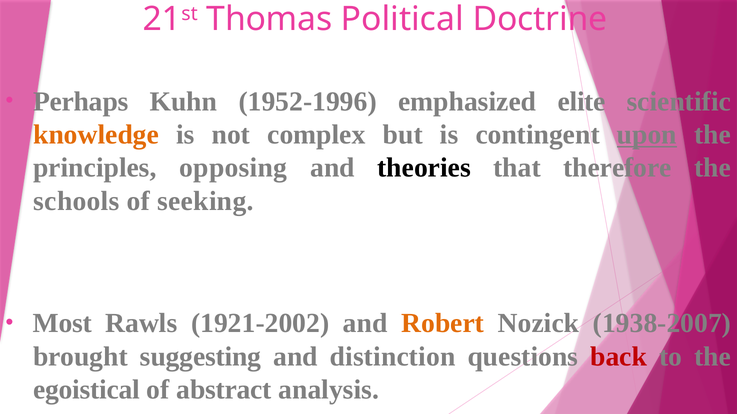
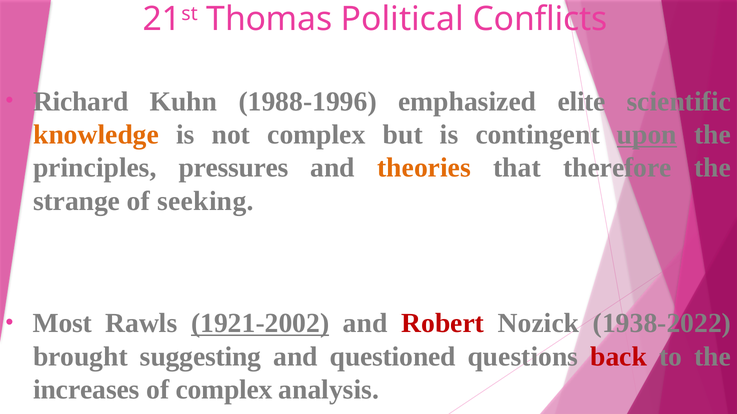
Doctrine: Doctrine -> Conflicts (540, 19)
Perhaps: Perhaps -> Richard (81, 102)
1952-1996: 1952-1996 -> 1988-1996 (308, 102)
opposing: opposing -> pressures (234, 168)
theories colour: black -> orange (424, 168)
schools: schools -> strange (77, 201)
1921-2002 underline: none -> present (260, 324)
Robert colour: orange -> red (443, 324)
1938-2007: 1938-2007 -> 1938-2022 (662, 324)
distinction: distinction -> questioned (393, 357)
egoistical: egoistical -> increases (86, 390)
of abstract: abstract -> complex (224, 390)
